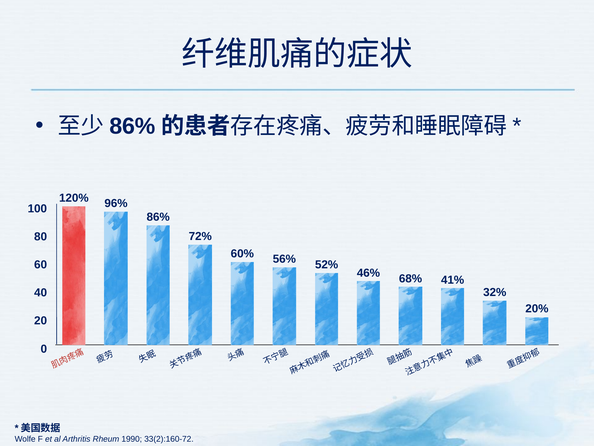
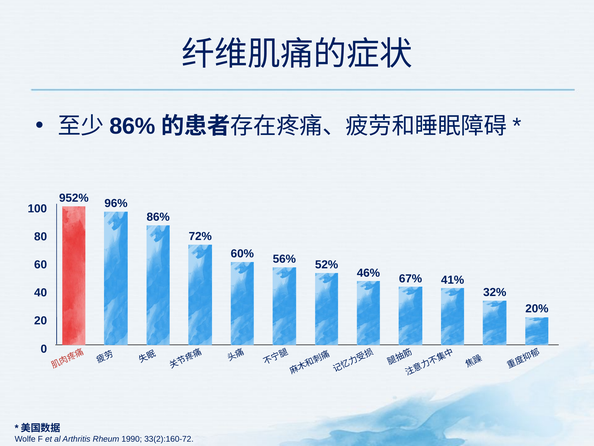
120%: 120% -> 952% (74, 198)
68%: 68% -> 67% (410, 278)
